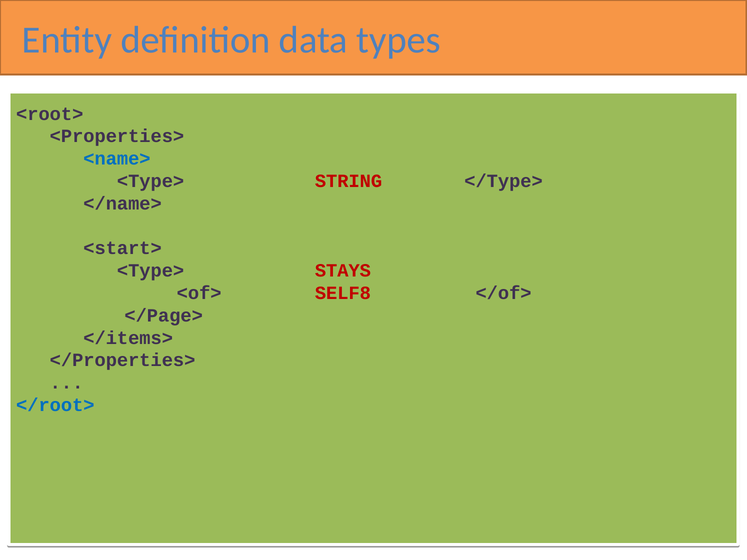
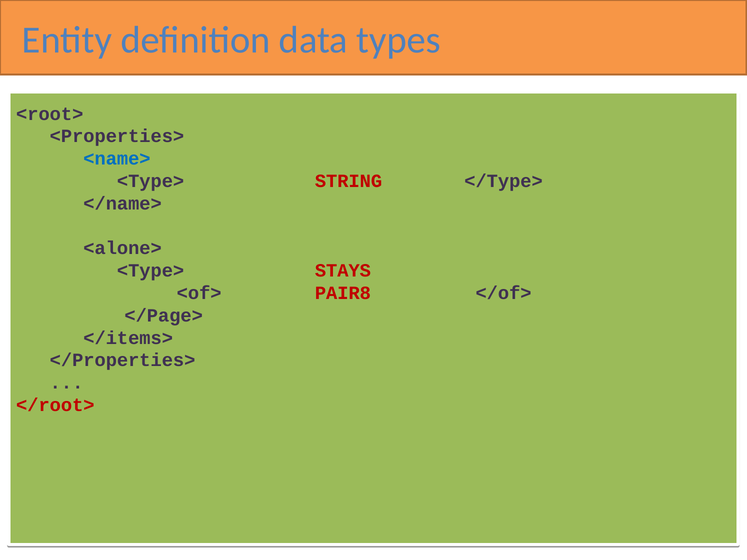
<start>: <start> -> <alone> (123, 248)
SELF8: SELF8 -> PAIR8 (343, 293)
</root> colour: blue -> red (55, 405)
